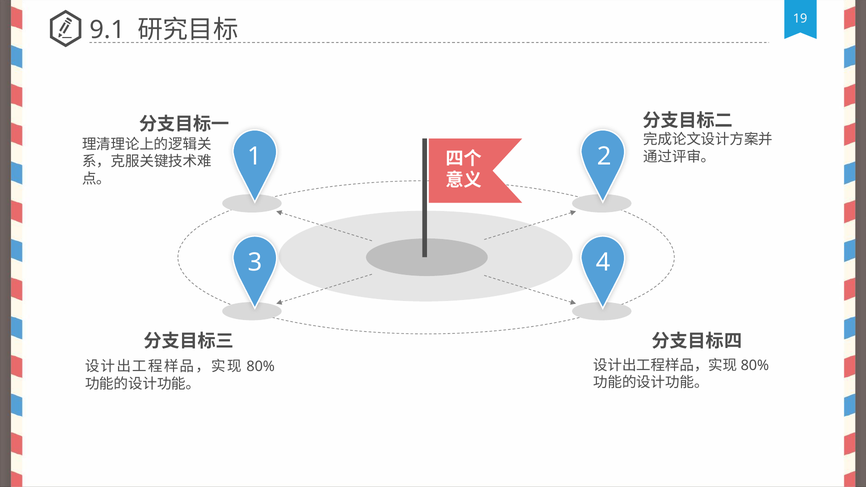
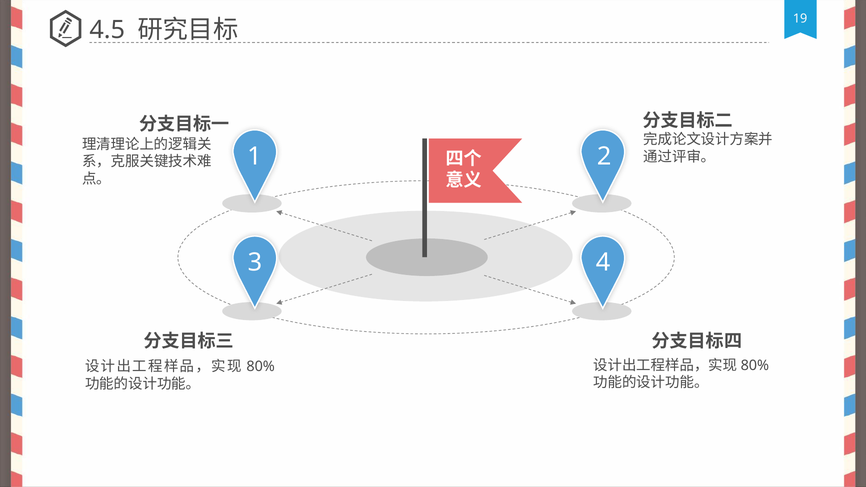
9.1: 9.1 -> 4.5 (107, 30)
